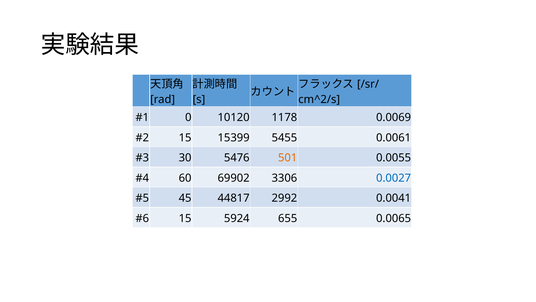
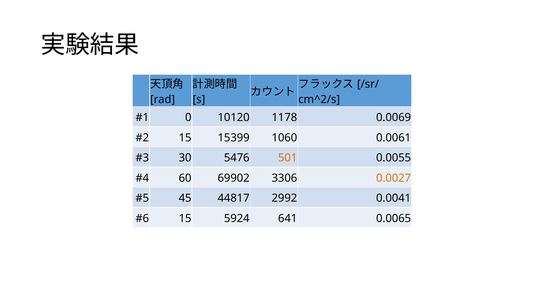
5455: 5455 -> 1060 (284, 137)
0.0027 colour: blue -> orange (394, 178)
655: 655 -> 641 (288, 218)
